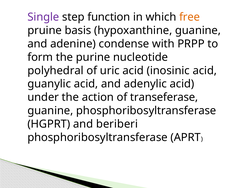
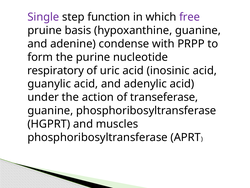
free colour: orange -> purple (190, 17)
polyhedral: polyhedral -> respiratory (56, 70)
beriberi: beriberi -> muscles (117, 124)
